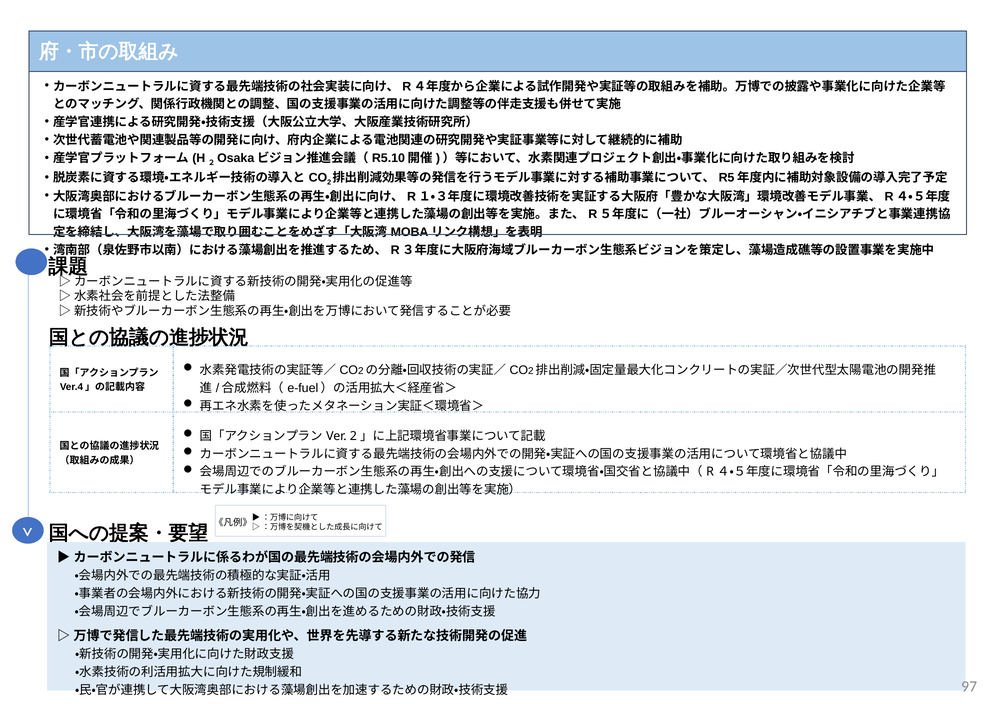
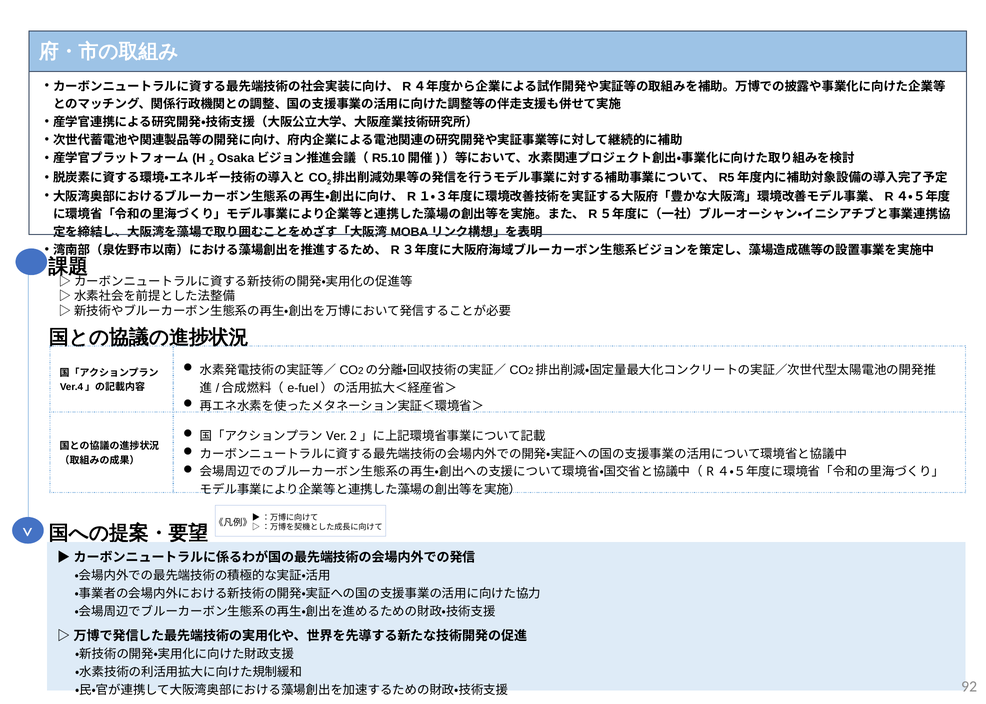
97: 97 -> 92 (969, 686)
